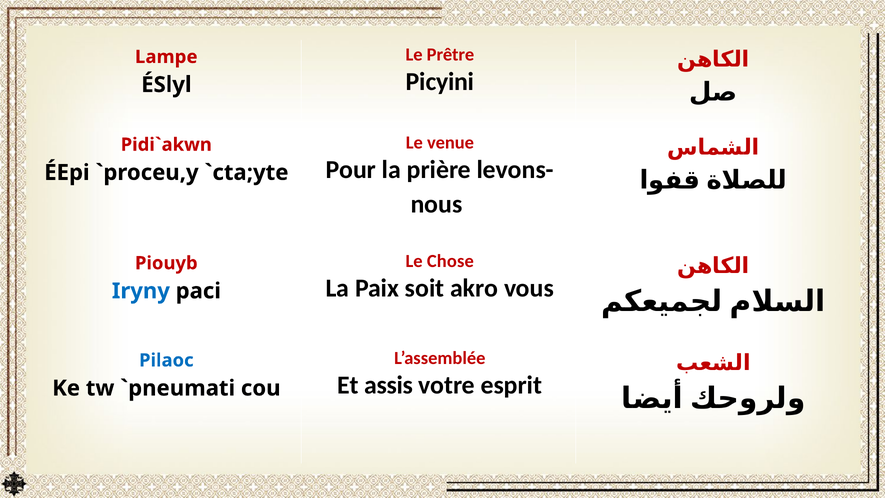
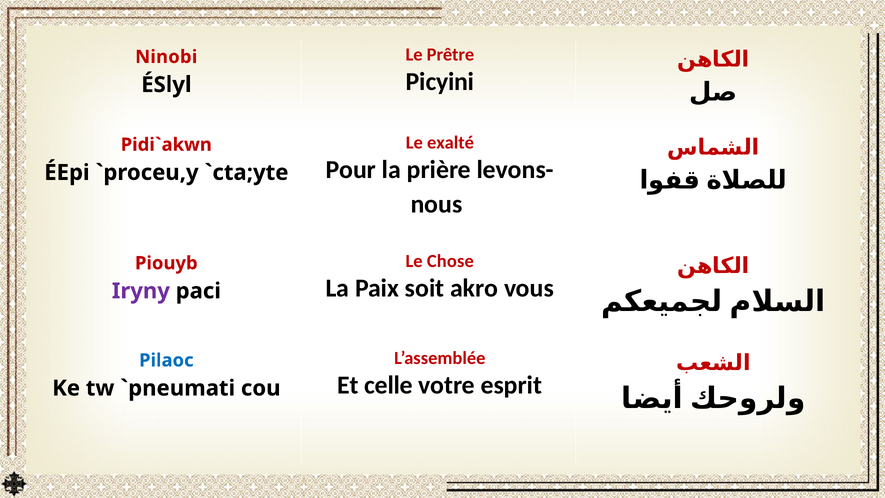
Lampe: Lampe -> Ninobi (166, 57)
venue: venue -> exalté (450, 142)
Iryny colour: blue -> purple (141, 291)
assis: assis -> celle (389, 385)
